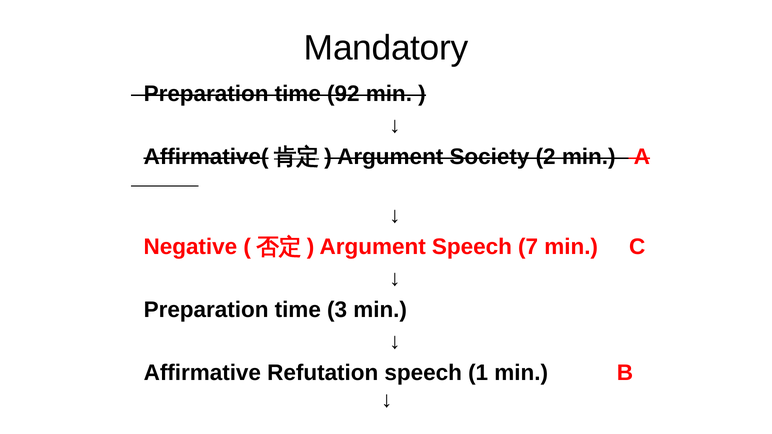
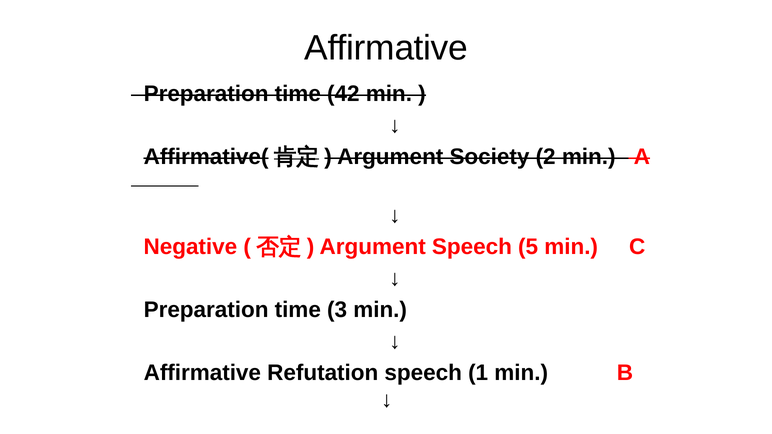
Mandatory: Mandatory -> Affirmative (386, 48)
92: 92 -> 42 (343, 94)
7: 7 -> 5 (528, 247)
